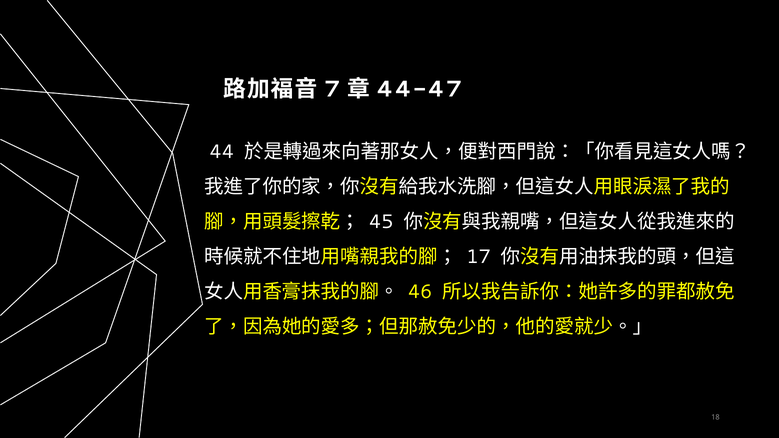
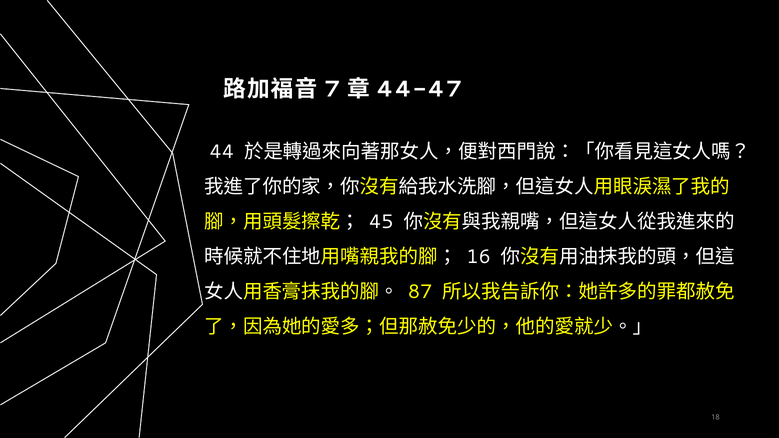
17: 17 -> 16 (479, 257)
46: 46 -> 87 (420, 292)
